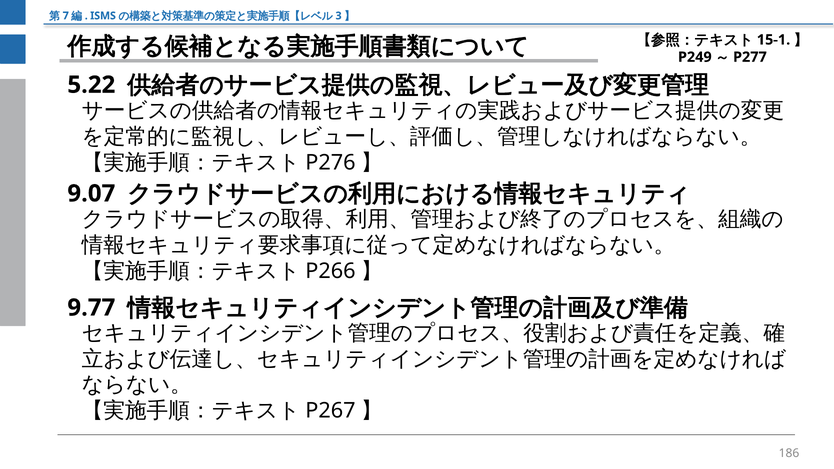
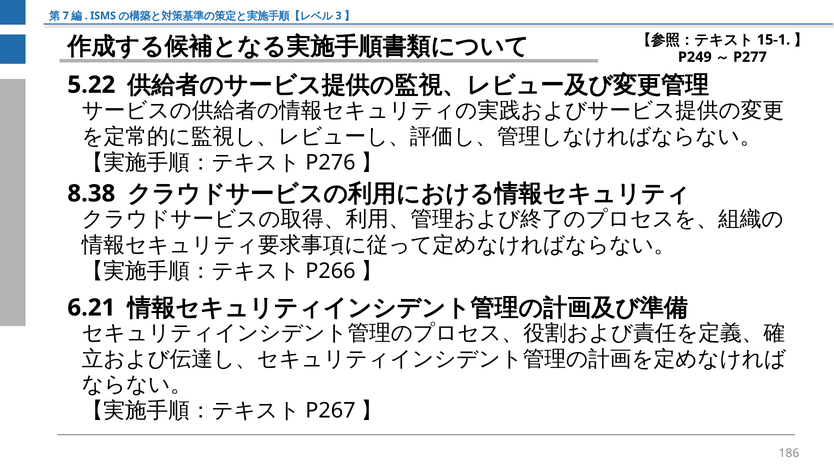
9.07: 9.07 -> 8.38 (91, 194)
9.77: 9.77 -> 6.21 (91, 308)
